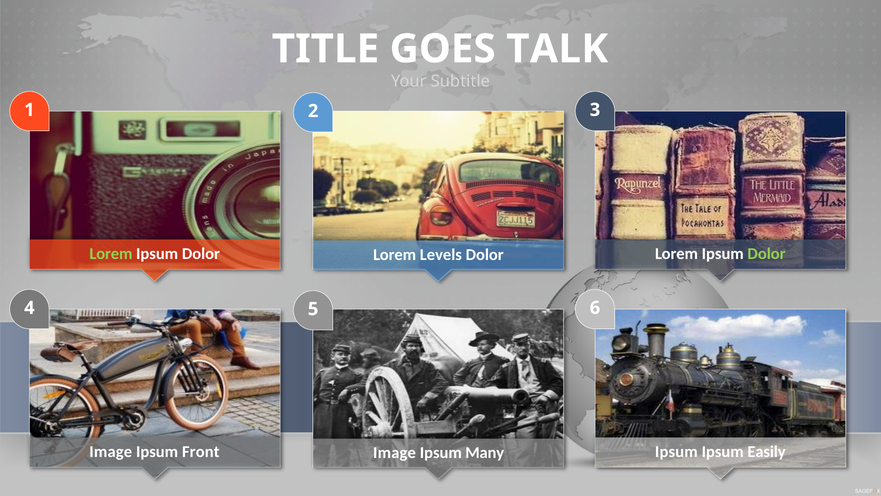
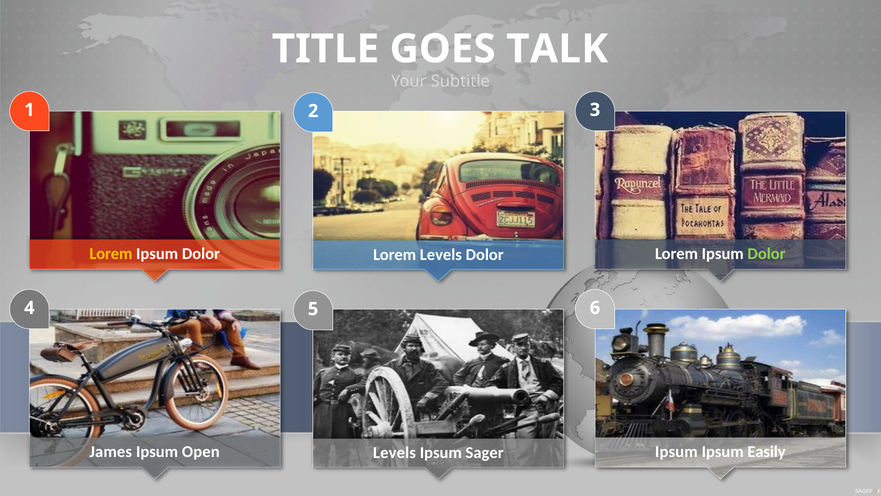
Lorem colour: light green -> yellow (111, 254)
Image: Image -> James (111, 451)
Front: Front -> Open (201, 451)
Image: Image -> Levels (395, 453)
Many: Many -> Sager (485, 453)
